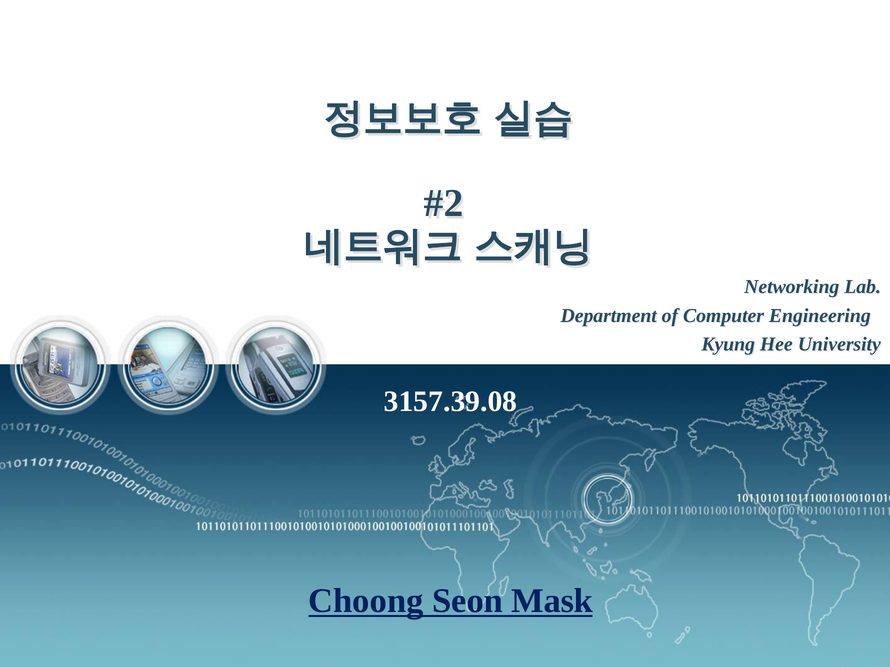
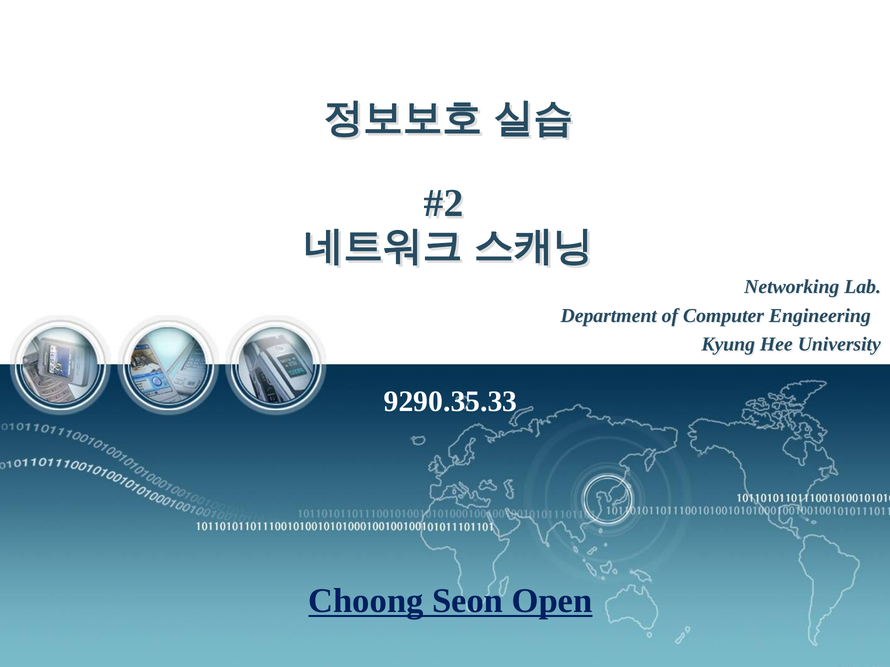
3157.39.08: 3157.39.08 -> 9290.35.33 (451, 402)
Mask: Mask -> Open (552, 601)
